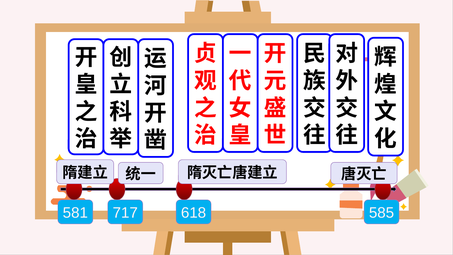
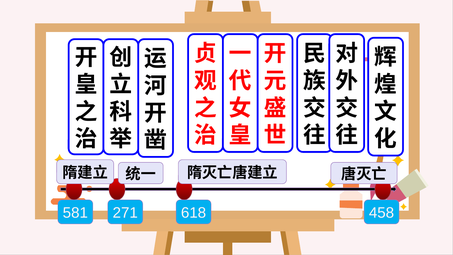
717: 717 -> 271 (125, 213)
585: 585 -> 458 (382, 213)
